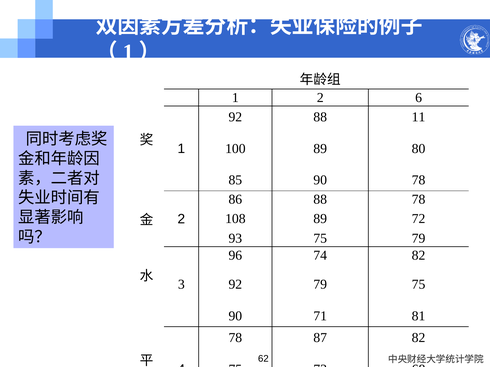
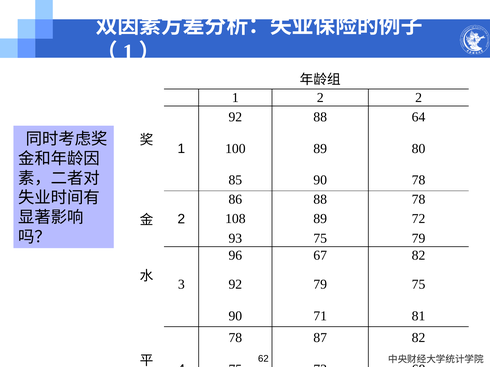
2 6: 6 -> 2 (419, 98)
11: 11 -> 64 (419, 117)
74: 74 -> 67 (320, 256)
